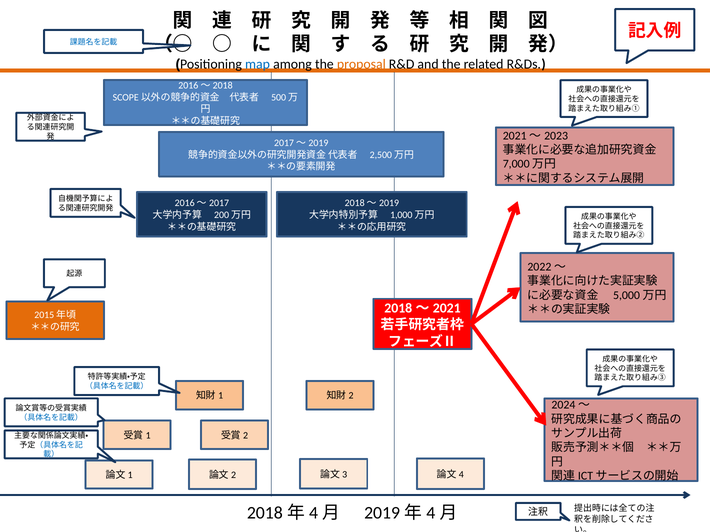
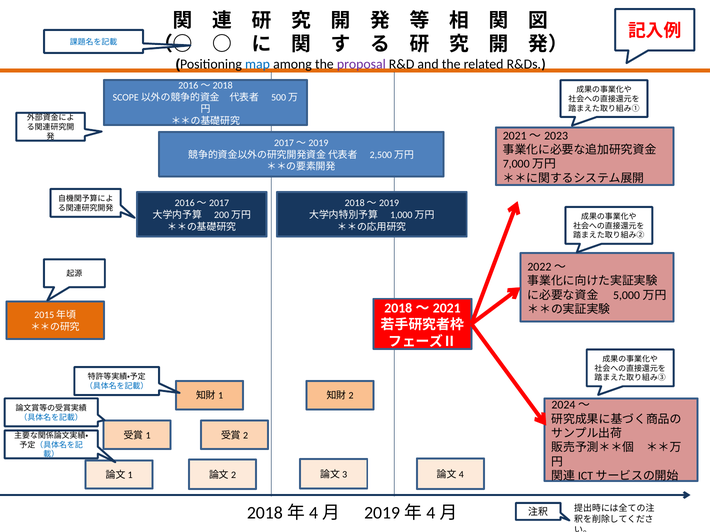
proposal colour: orange -> purple (361, 64)
